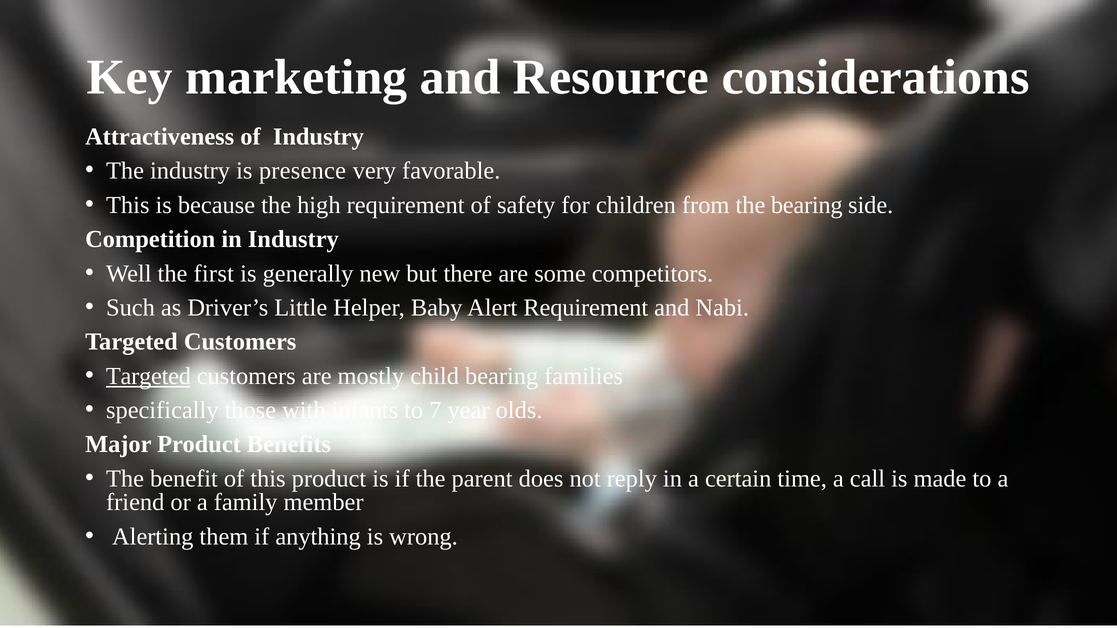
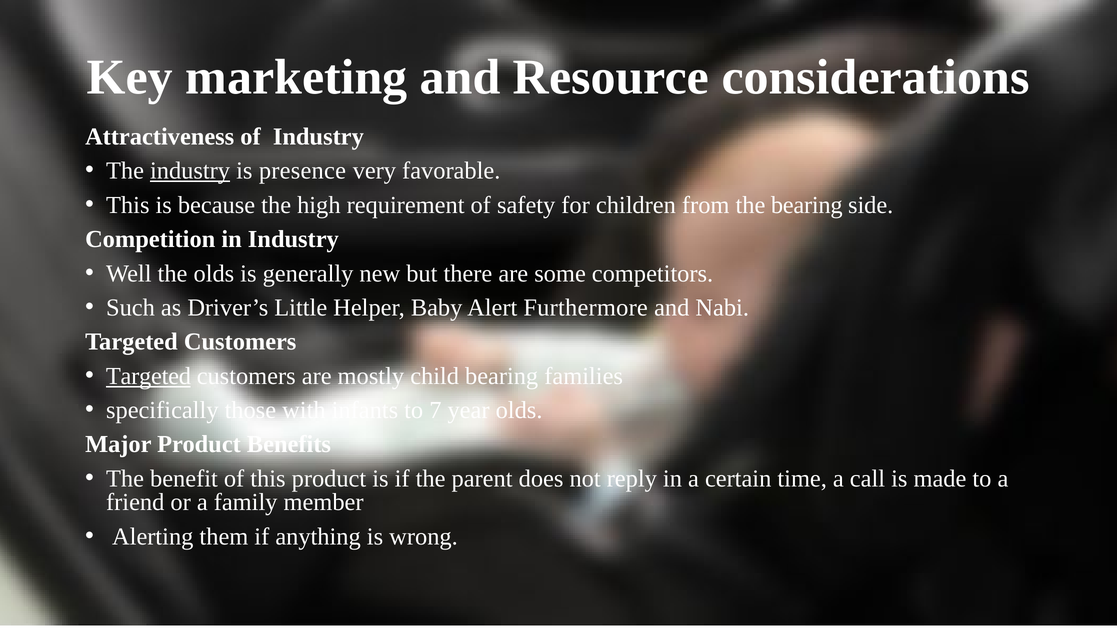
industry underline: none -> present (190, 171)
the first: first -> olds (214, 274)
Alert Requirement: Requirement -> Furthermore (586, 308)
